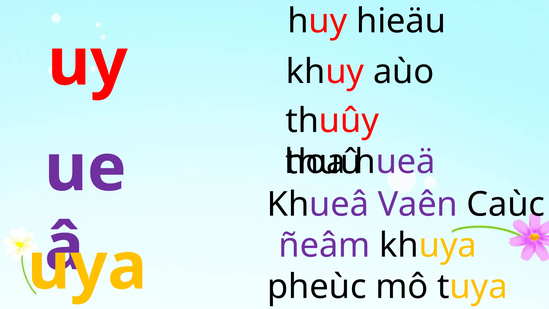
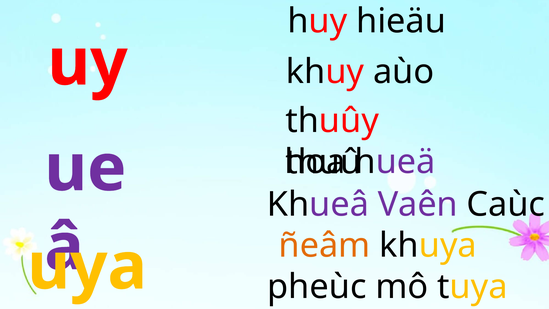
ñeâm colour: purple -> orange (324, 245)
